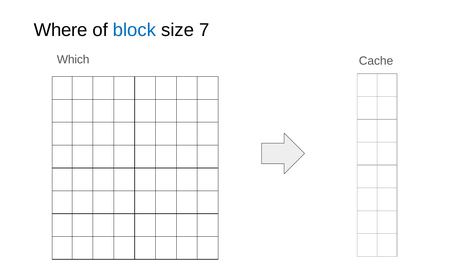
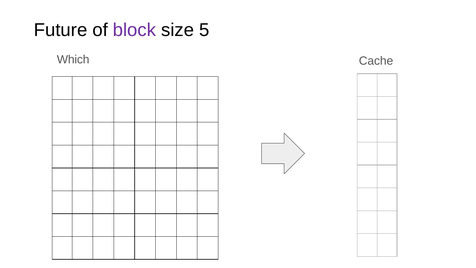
Where: Where -> Future (61, 30)
block colour: blue -> purple (135, 30)
7: 7 -> 5 (204, 30)
